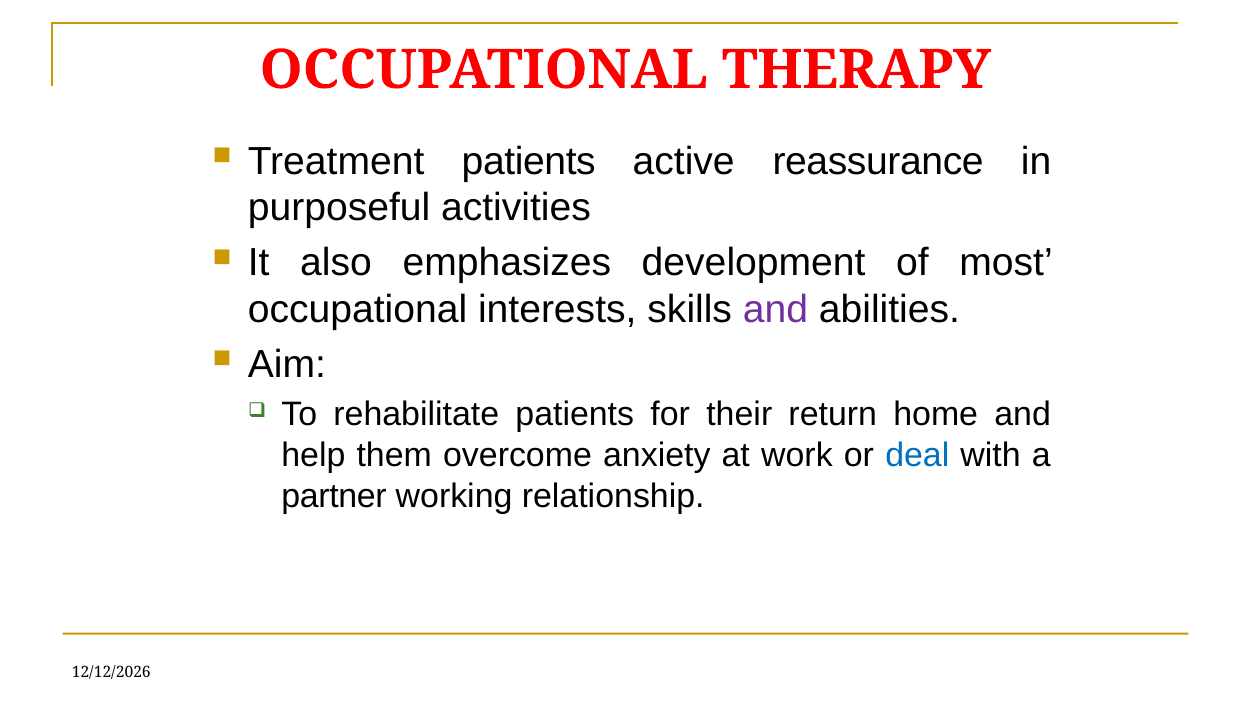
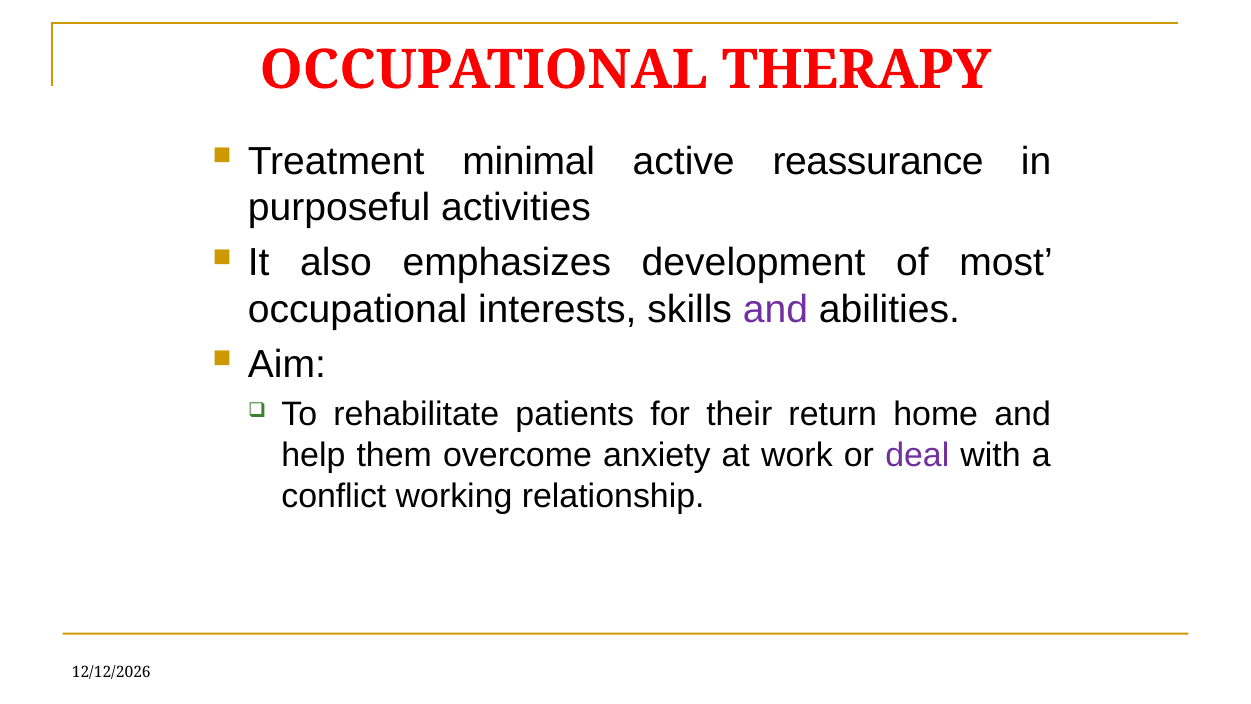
Treatment patients: patients -> minimal (529, 161)
deal colour: blue -> purple (917, 455)
partner: partner -> conflict (334, 496)
